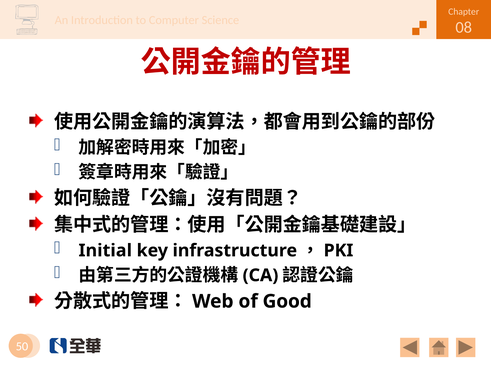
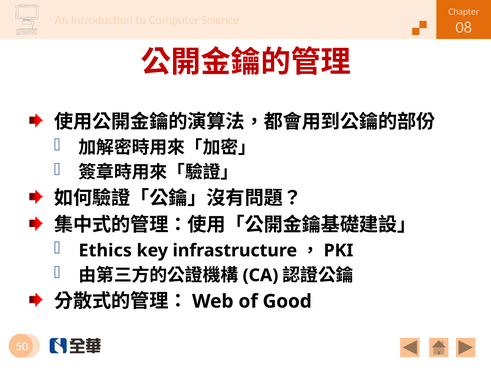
Initial: Initial -> Ethics (105, 251)
